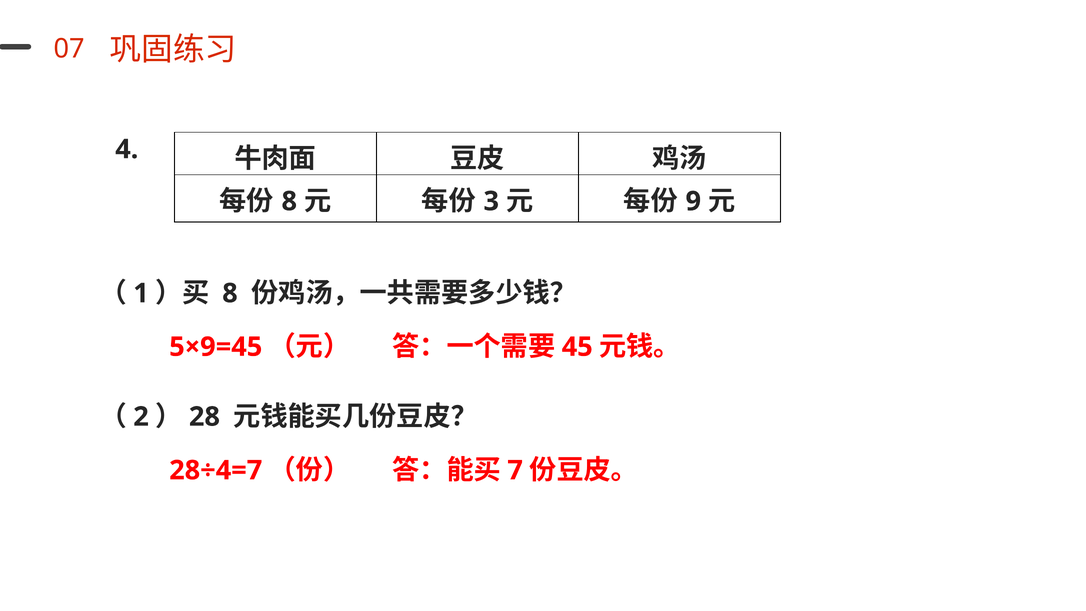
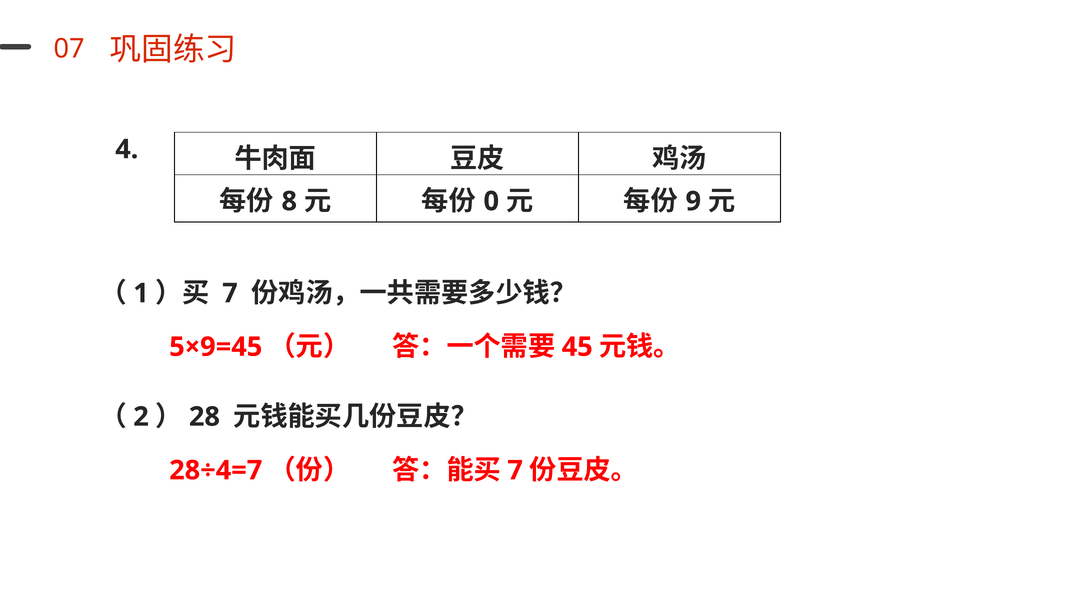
3: 3 -> 0 (491, 201)
8: 8 -> 7 (230, 293)
